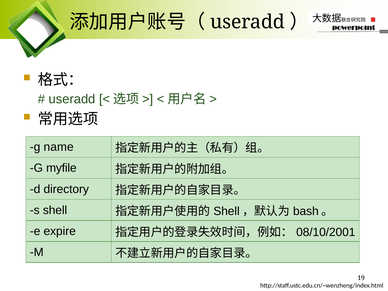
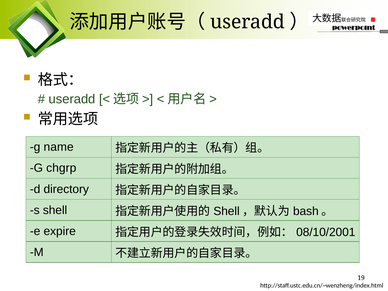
myfile: myfile -> chgrp (61, 168)
